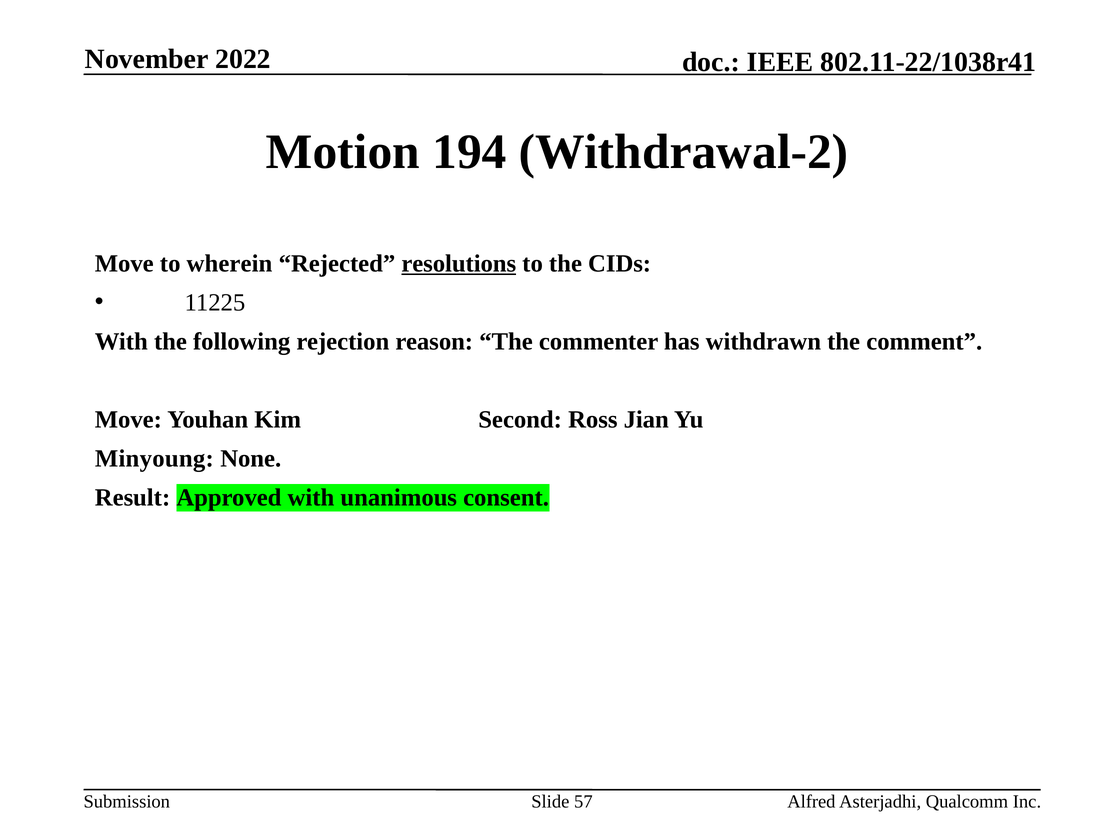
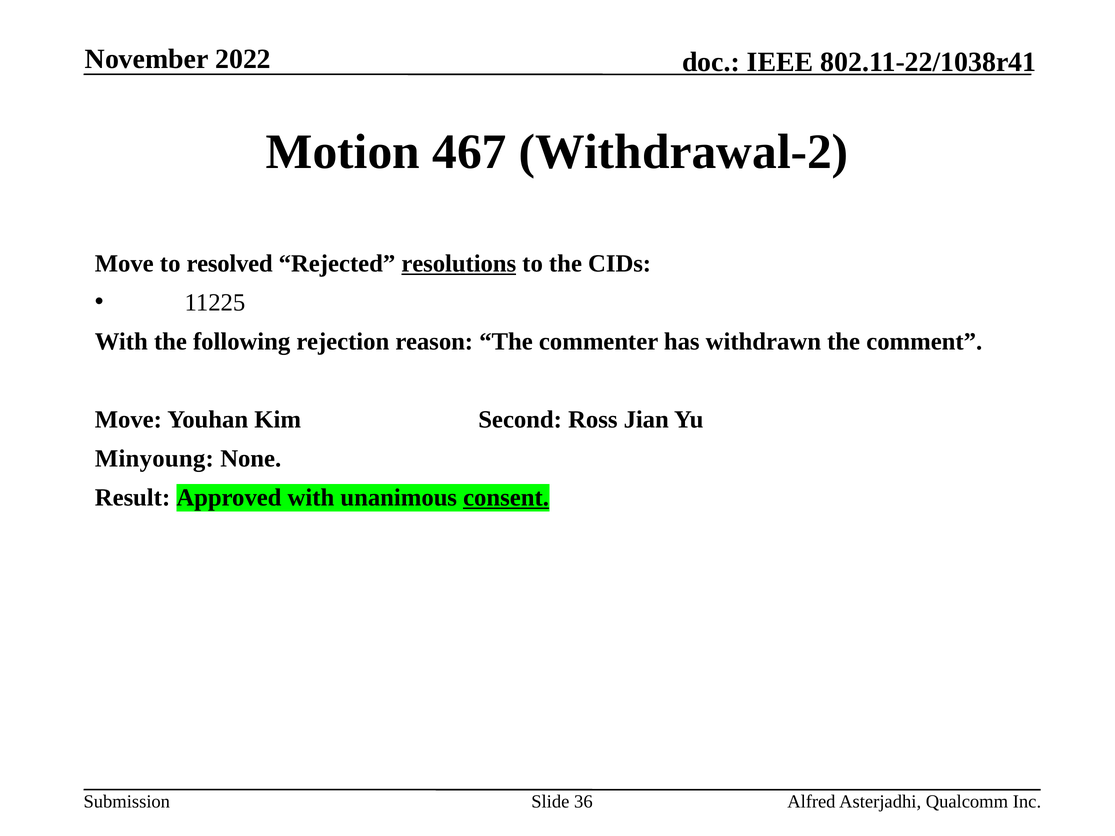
194: 194 -> 467 (469, 152)
wherein: wherein -> resolved (230, 264)
consent underline: none -> present (506, 498)
57: 57 -> 36 (583, 802)
